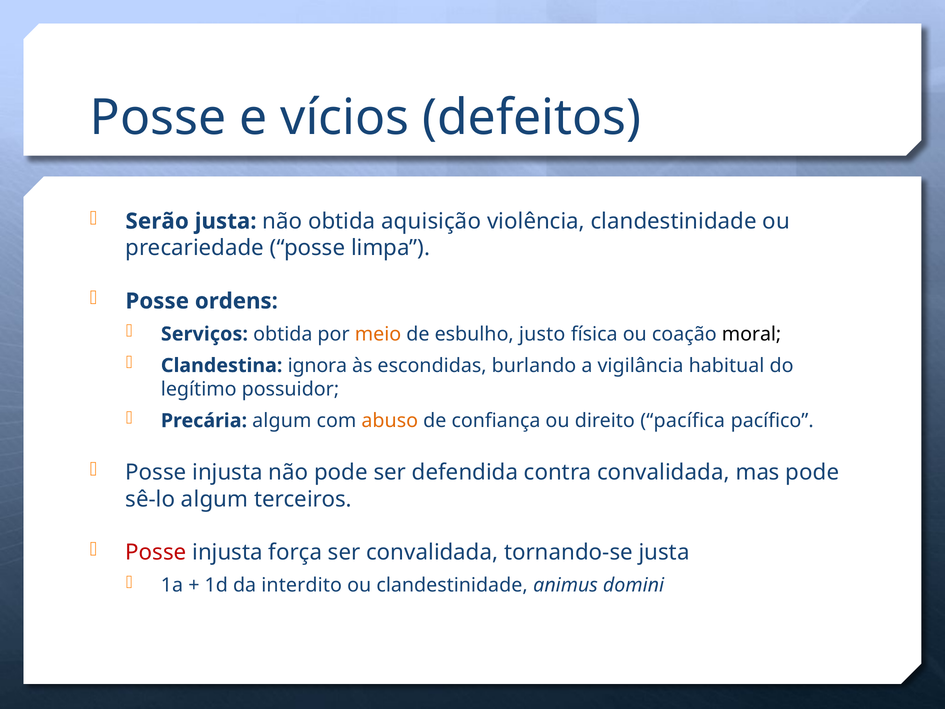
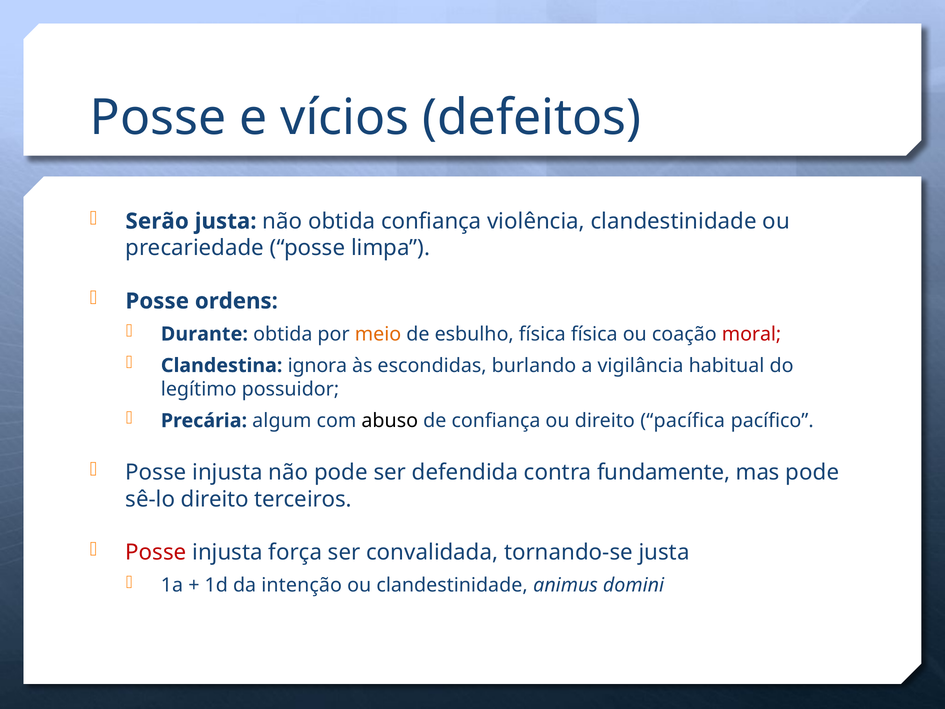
obtida aquisição: aquisição -> confiança (431, 221)
Serviços: Serviços -> Durante (204, 334)
esbulho justo: justo -> física (542, 334)
moral colour: black -> red (752, 334)
abuso colour: orange -> black (390, 421)
contra convalidada: convalidada -> fundamente (664, 472)
sê-lo algum: algum -> direito (215, 499)
interdito: interdito -> intenção (302, 585)
